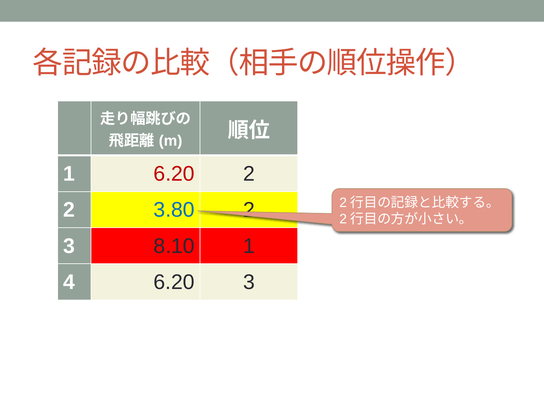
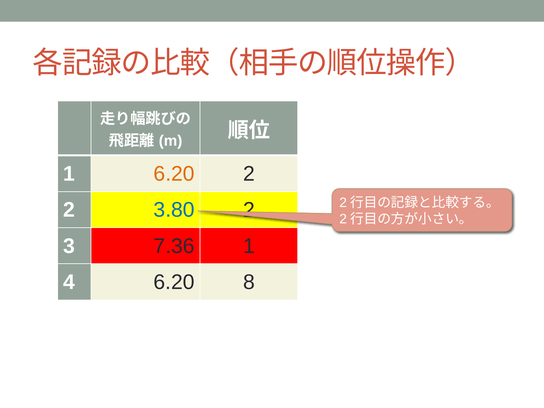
6.20 colour: red -> orange (174, 174)
8.10: 8.10 -> 7.36 (174, 246)
6.20 3: 3 -> 8 (249, 282)
